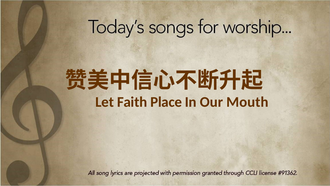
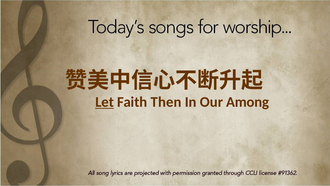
Let underline: none -> present (105, 102)
Place: Place -> Then (166, 102)
Mouth: Mouth -> Among (248, 102)
